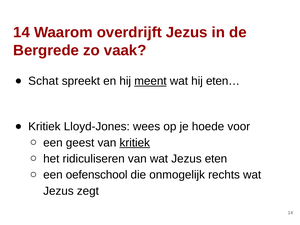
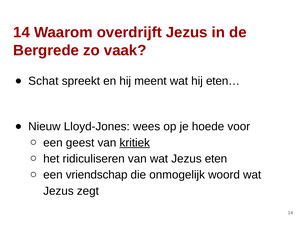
meent underline: present -> none (150, 81)
Kritiek: Kritiek -> Nieuw (44, 127)
oefenschool: oefenschool -> vriendschap (97, 175)
rechts: rechts -> woord (224, 175)
